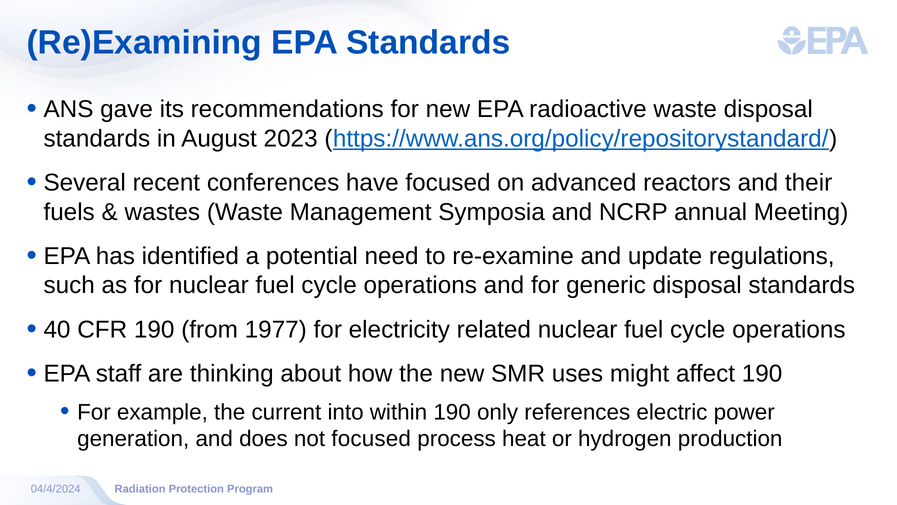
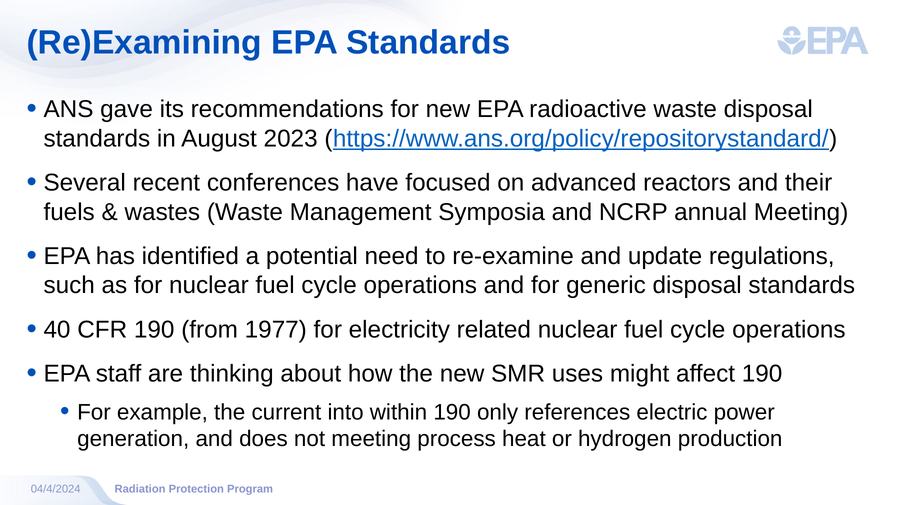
not focused: focused -> meeting (371, 439)
